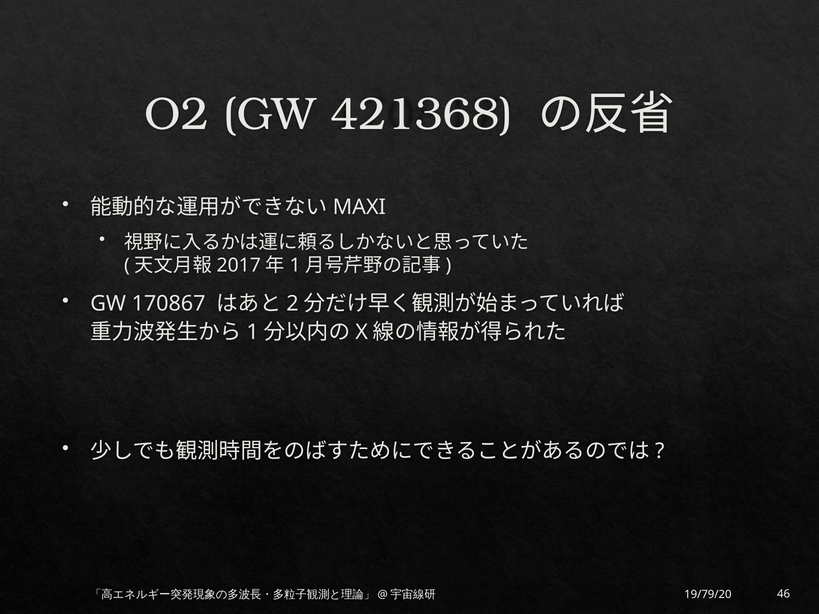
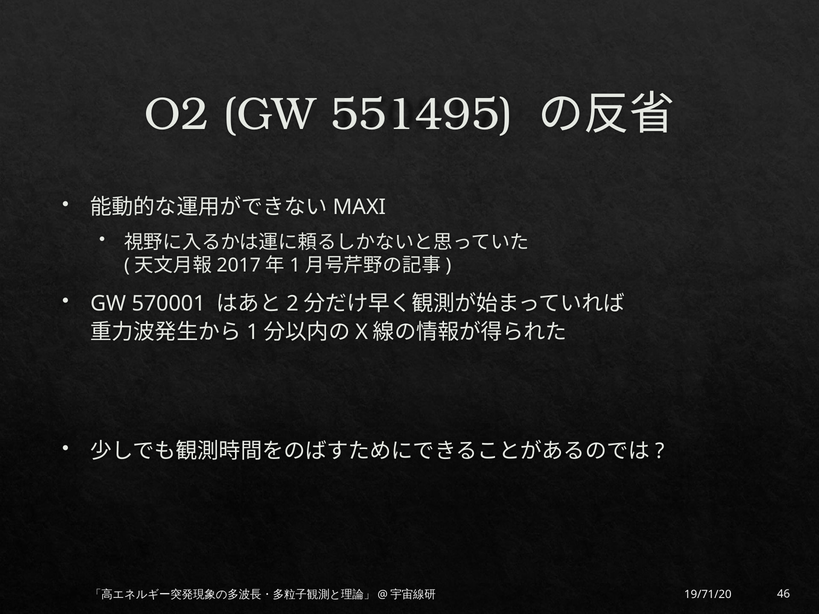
421368: 421368 -> 551495 (422, 114)
170867: 170867 -> 570001 (169, 304)
19/79/20: 19/79/20 -> 19/71/20 (708, 595)
